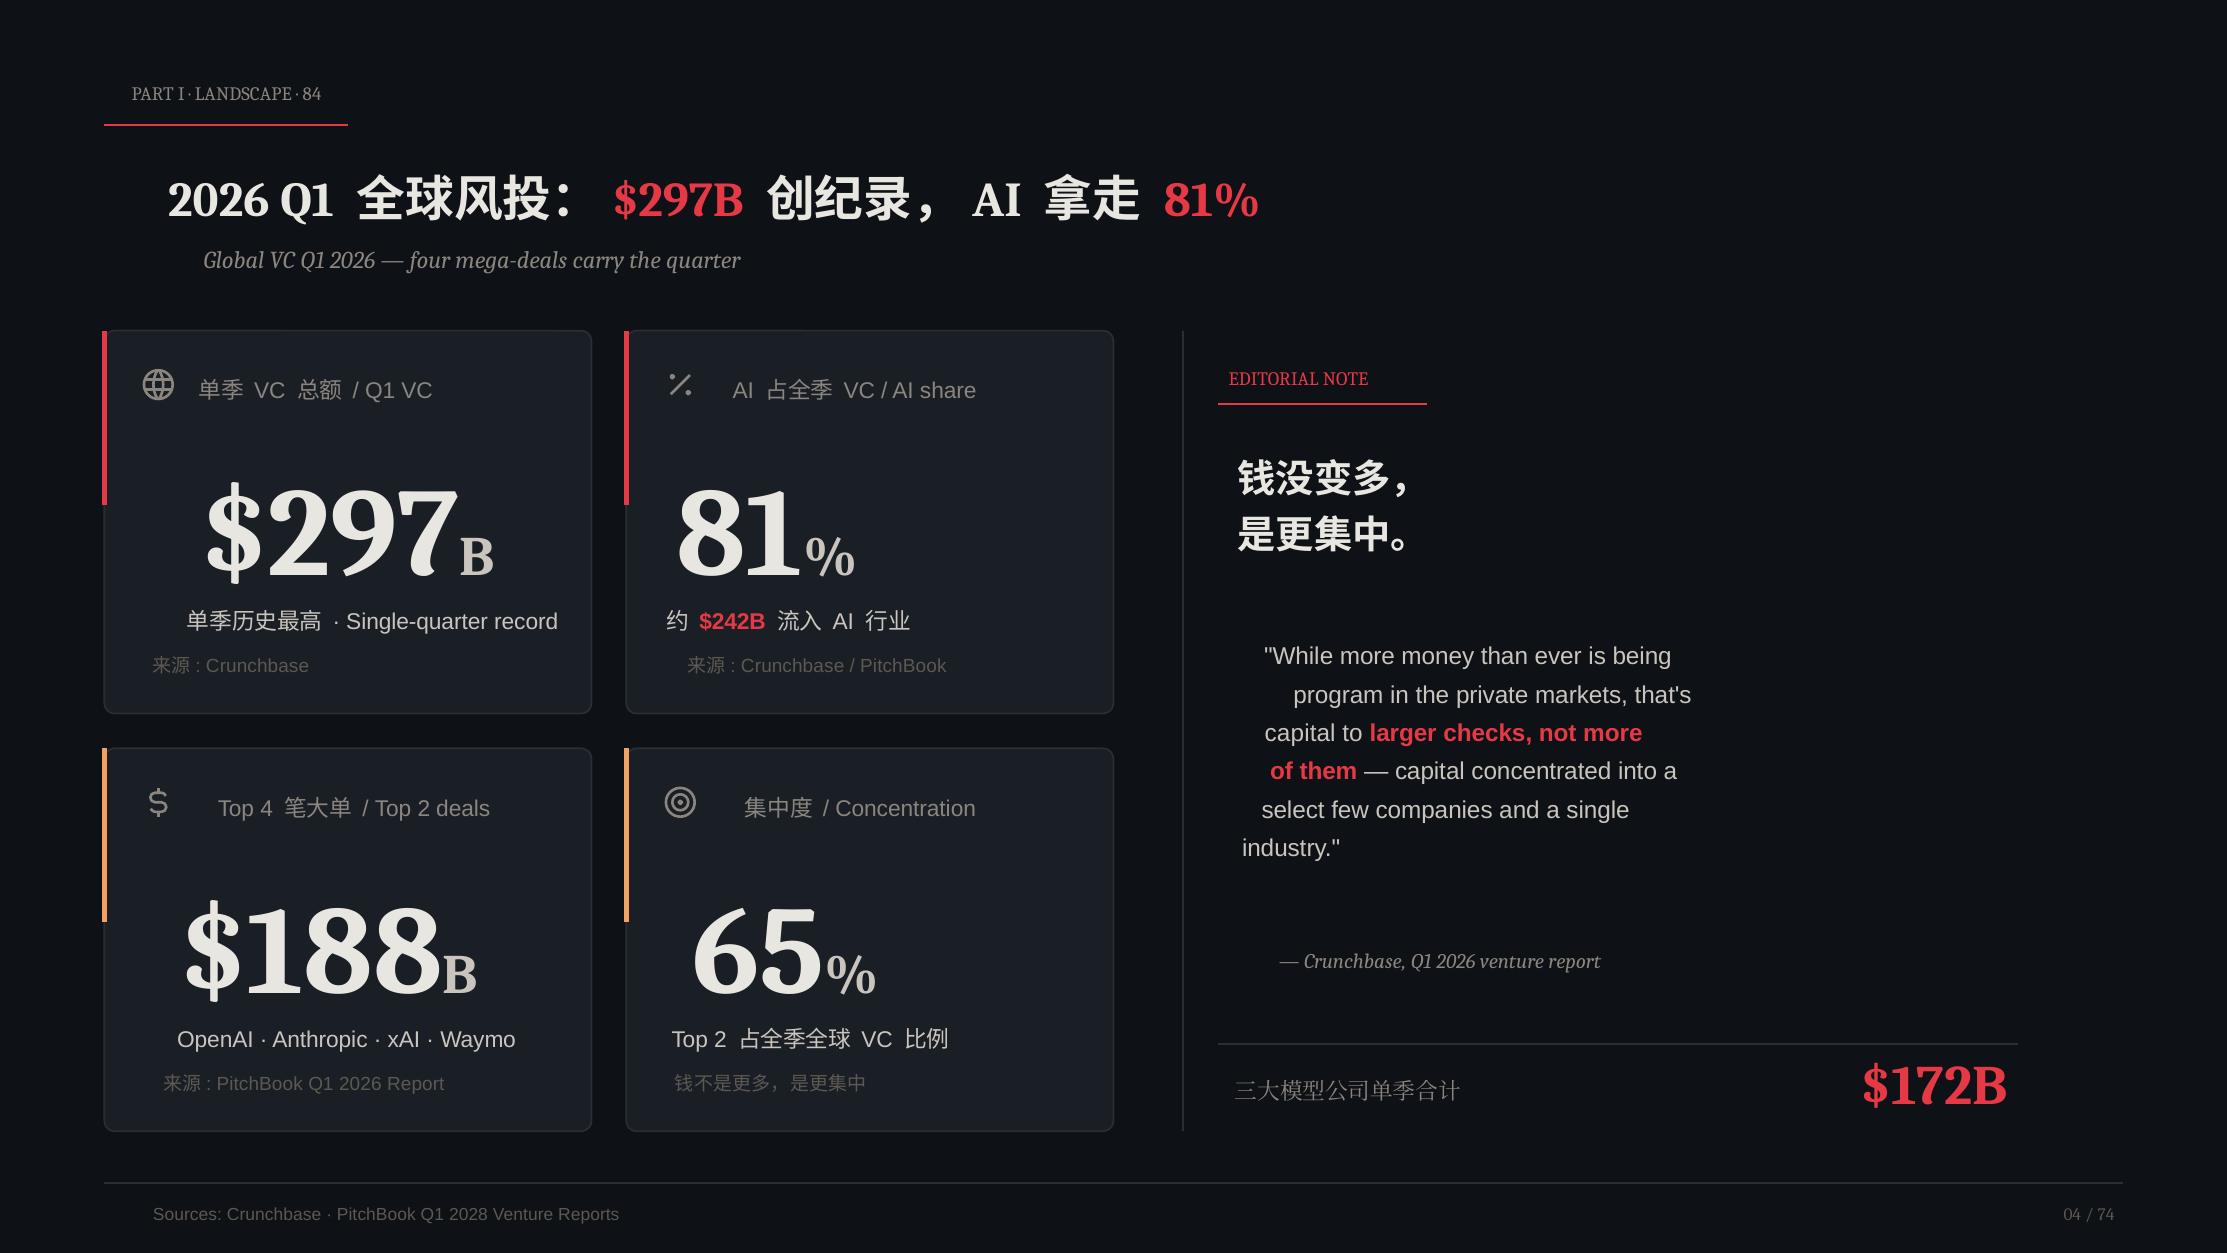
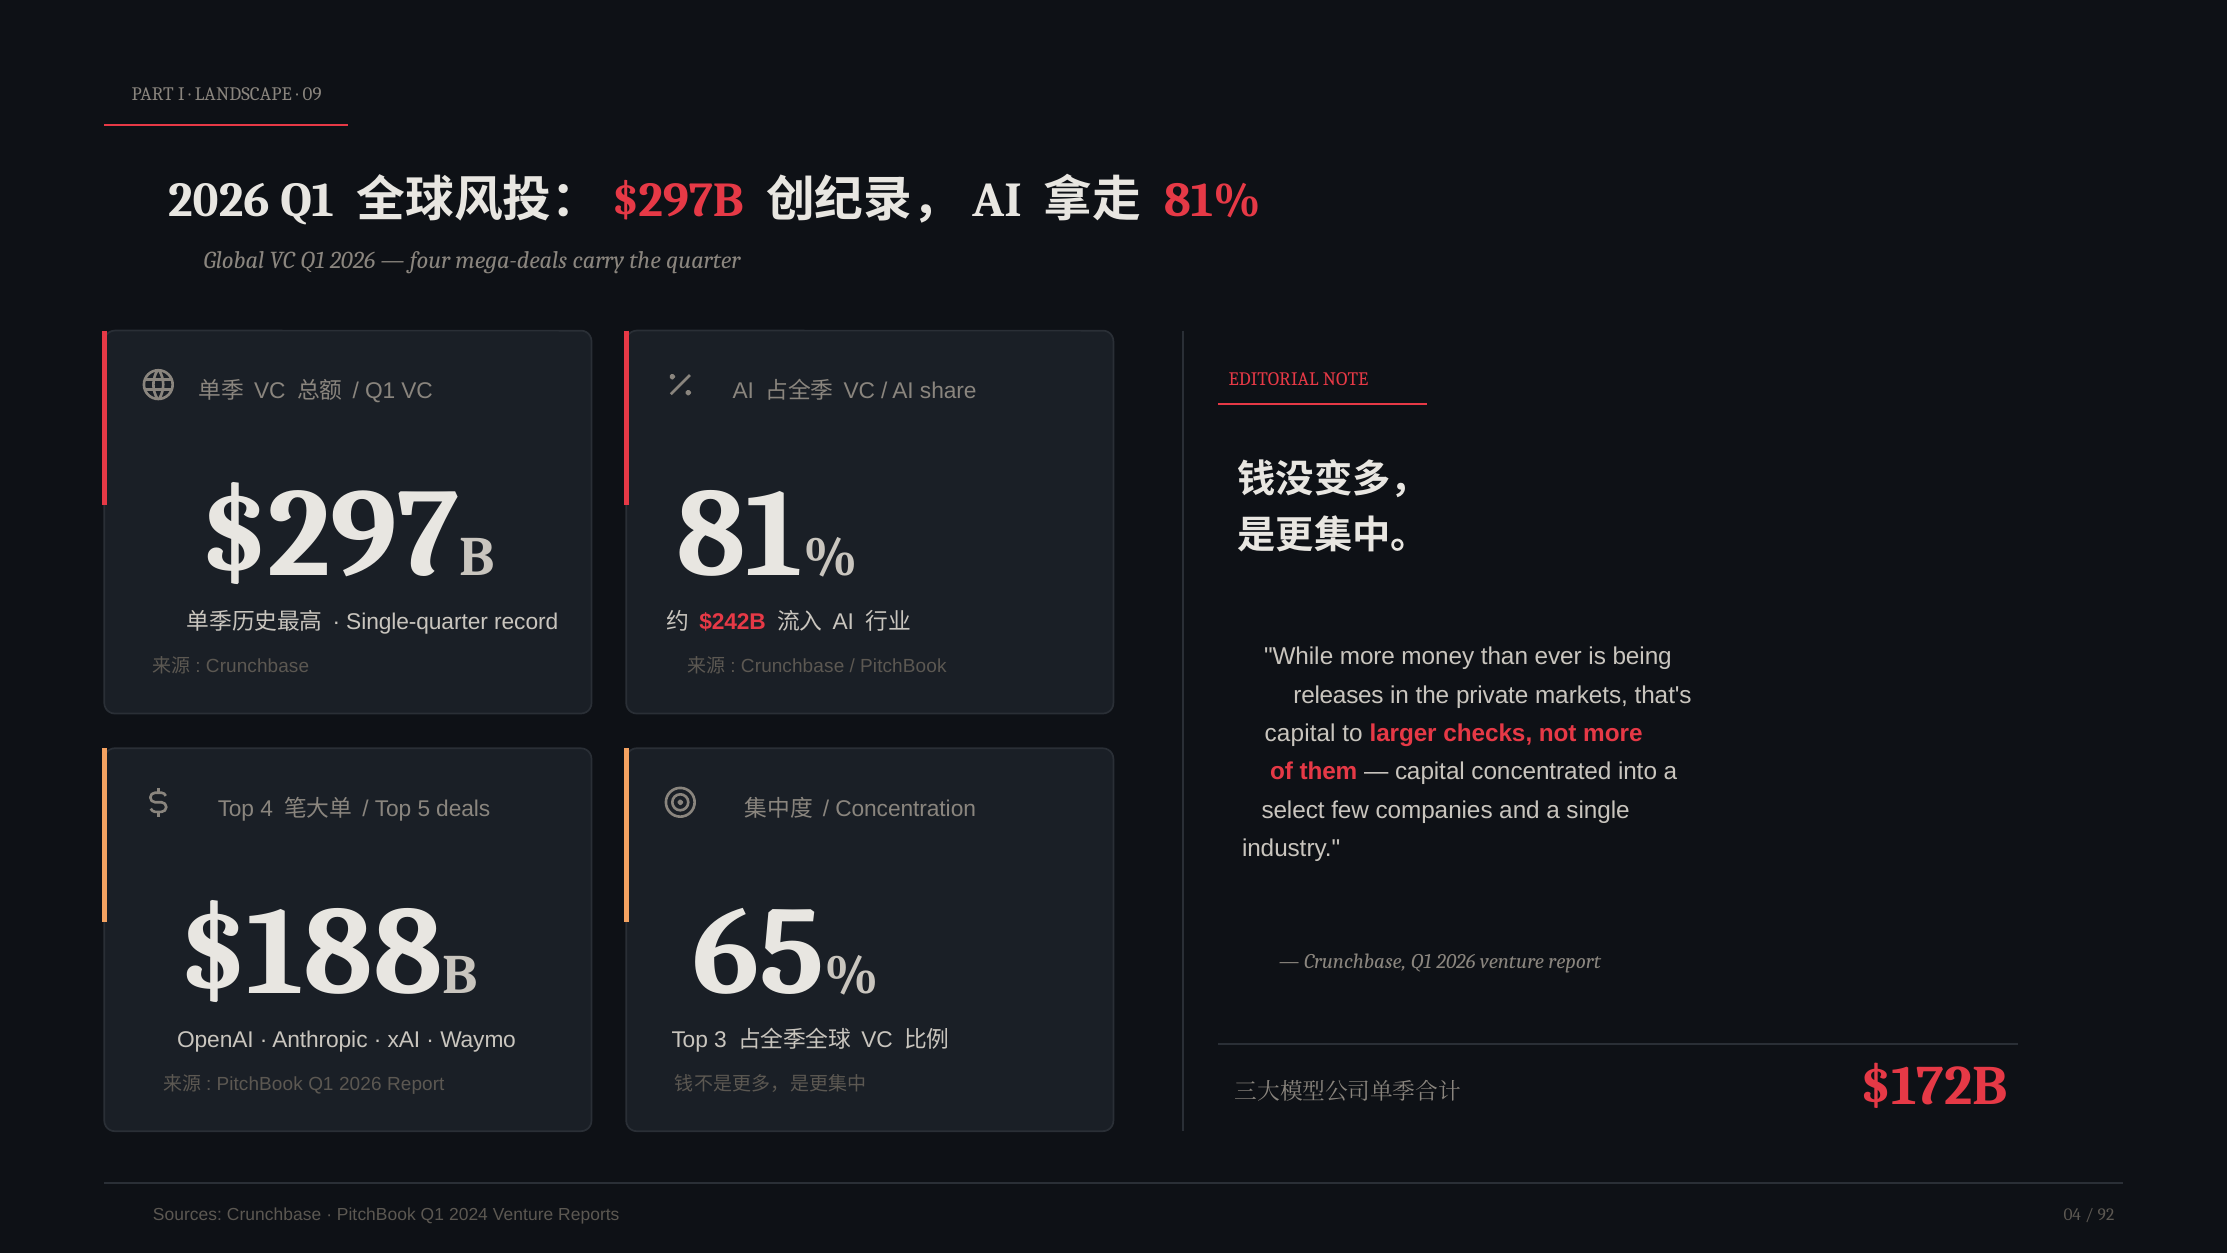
84: 84 -> 09 (312, 94)
program: program -> releases (1339, 695)
2: 2 -> 5 (424, 808)
2: 2 -> 3 (721, 1040)
2028: 2028 -> 2024 (468, 1215)
74: 74 -> 92 (2106, 1215)
